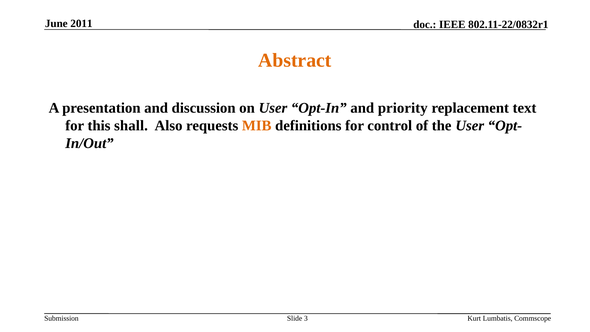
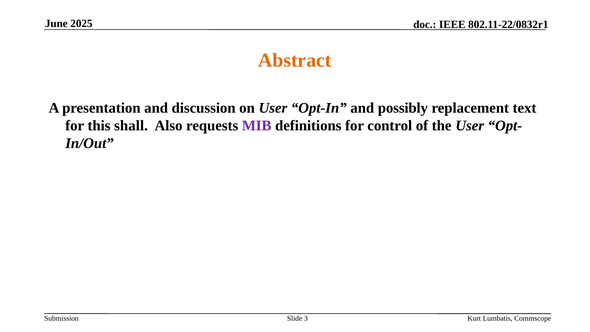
2011: 2011 -> 2025 (81, 23)
priority: priority -> possibly (403, 108)
MIB colour: orange -> purple (257, 126)
